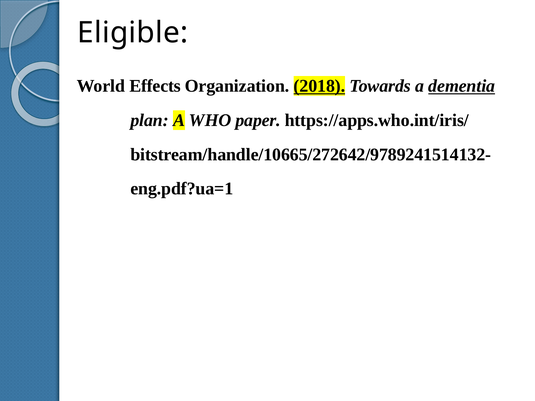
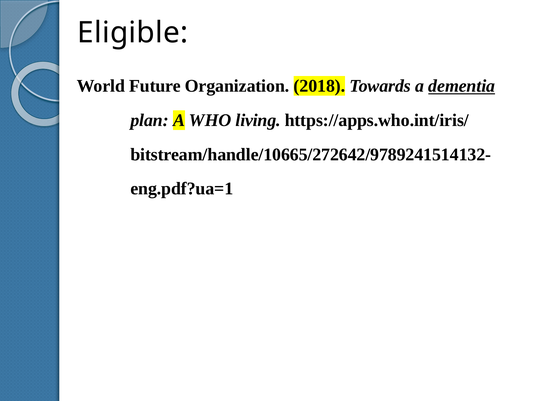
Effects: Effects -> Future (155, 86)
2018 underline: present -> none (319, 86)
paper: paper -> living (258, 120)
